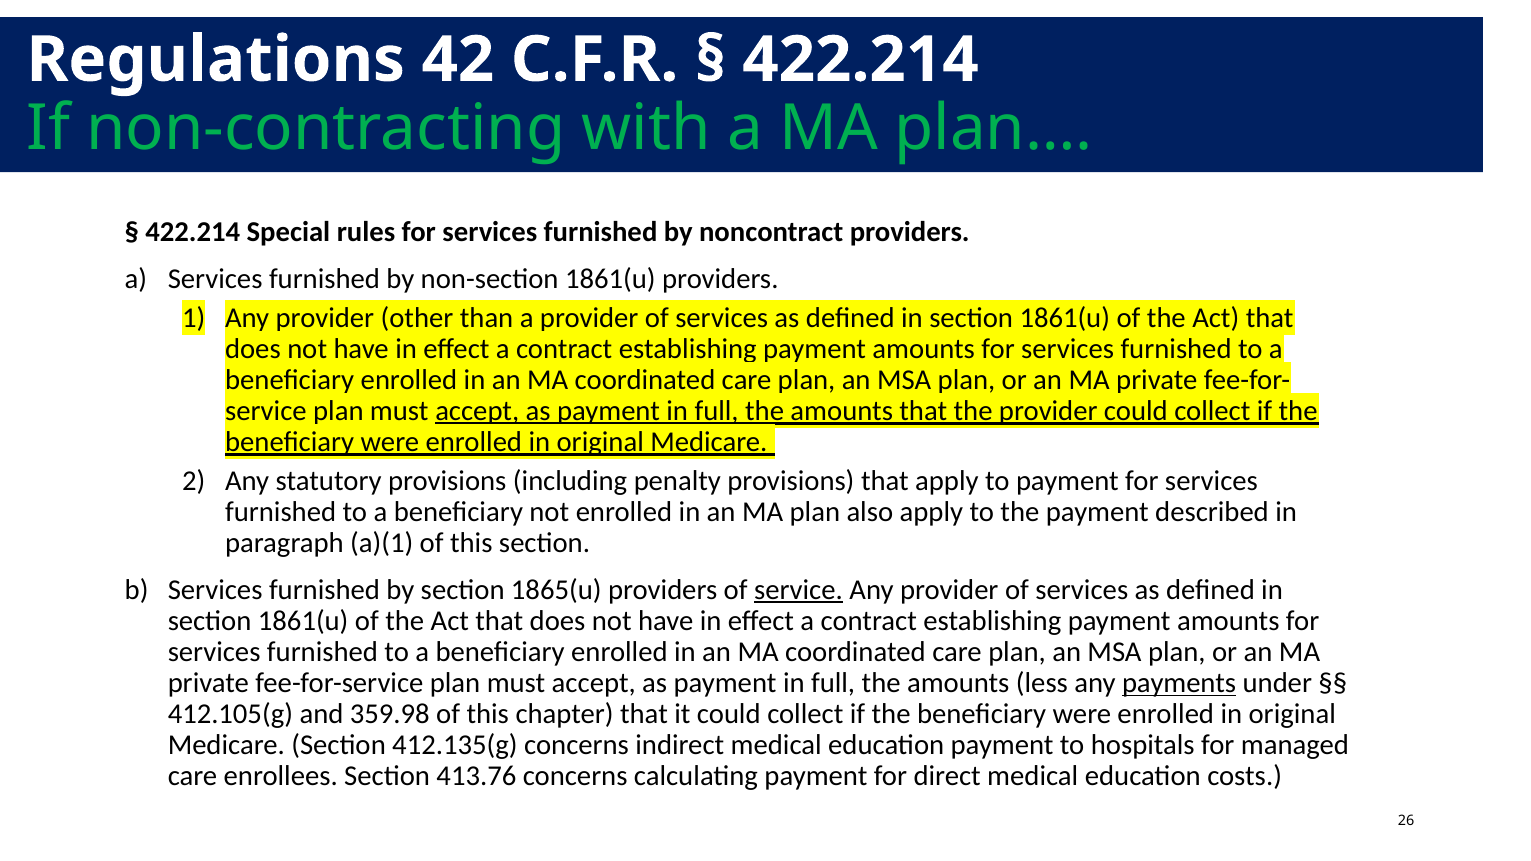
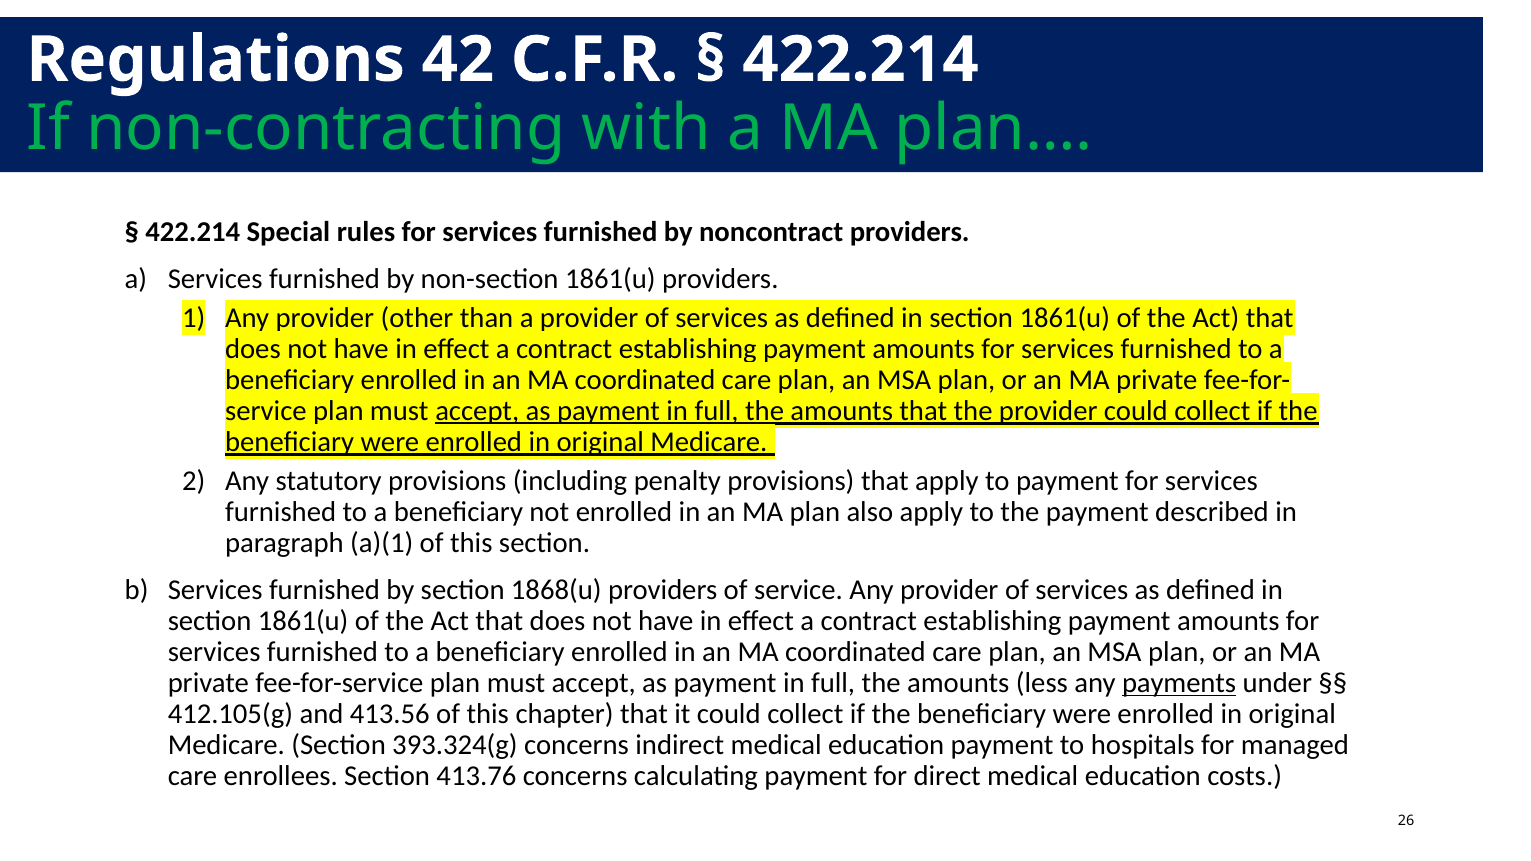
1865(u: 1865(u -> 1868(u (556, 590)
service underline: present -> none (799, 590)
359.98: 359.98 -> 413.56 (390, 714)
412.135(g: 412.135(g -> 393.324(g (455, 745)
